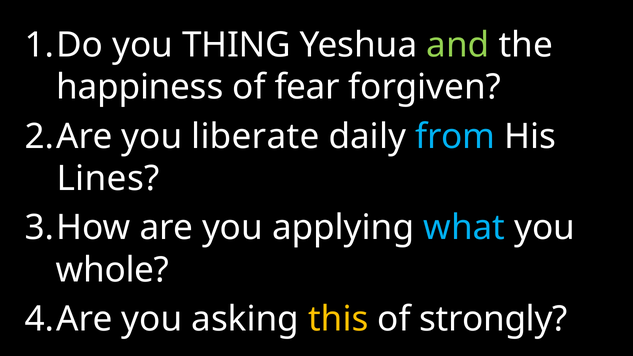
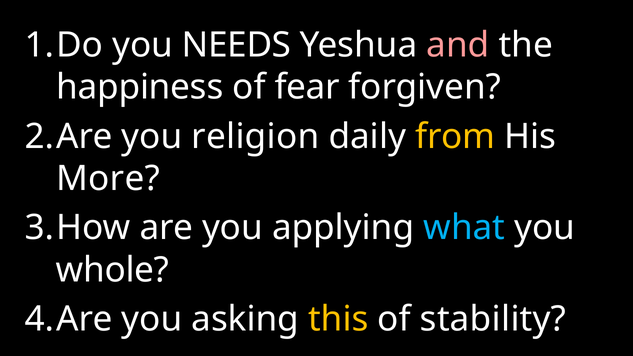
THING: THING -> NEEDS (236, 45)
and colour: light green -> pink (458, 45)
liberate: liberate -> religion (255, 136)
from colour: light blue -> yellow (455, 136)
Lines: Lines -> More (108, 179)
strongly: strongly -> stability (493, 319)
